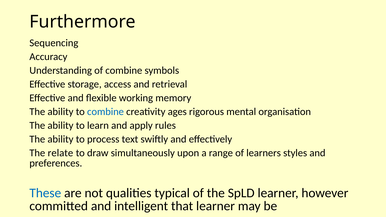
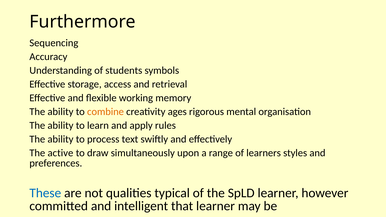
of combine: combine -> students (124, 70)
combine colour: blue -> orange (105, 112)
relate: relate -> active (60, 153)
